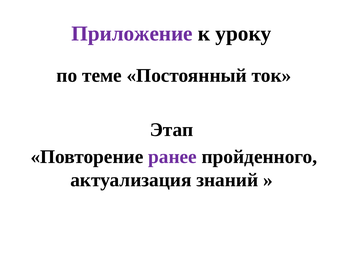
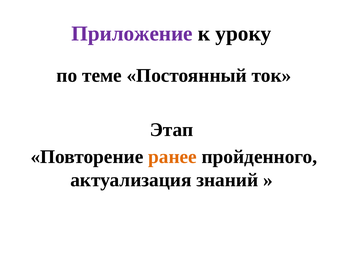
ранее colour: purple -> orange (172, 157)
